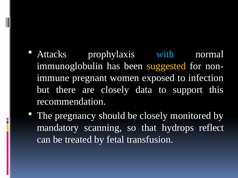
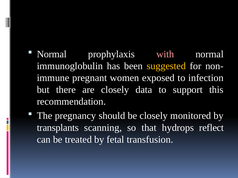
Attacks: Attacks -> Normal (52, 54)
with colour: light blue -> pink (165, 54)
mandatory: mandatory -> transplants (58, 128)
